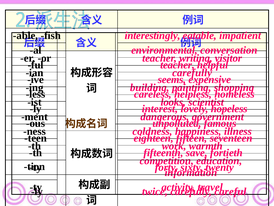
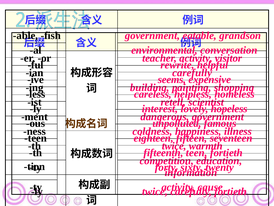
interestingly: interestingly -> government (152, 36)
impatient: impatient -> grandson (240, 36)
teacher writing: writing -> activity (196, 58)
ful teacher: teacher -> rewrite (177, 65)
looks: looks -> retell (173, 102)
th work: work -> twice (174, 146)
fifteenth save: save -> teen (197, 152)
travel: travel -> cause (210, 187)
careful: careful -> fortieth (231, 191)
